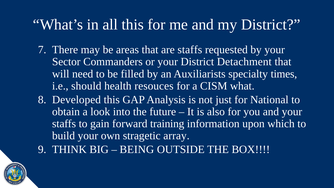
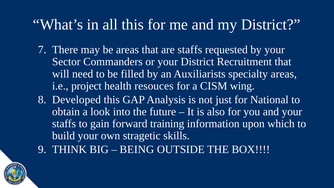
Detachment: Detachment -> Recruitment (244, 62)
specialty times: times -> areas (284, 74)
should: should -> project (86, 86)
what: what -> wing (242, 86)
array: array -> skills (177, 136)
